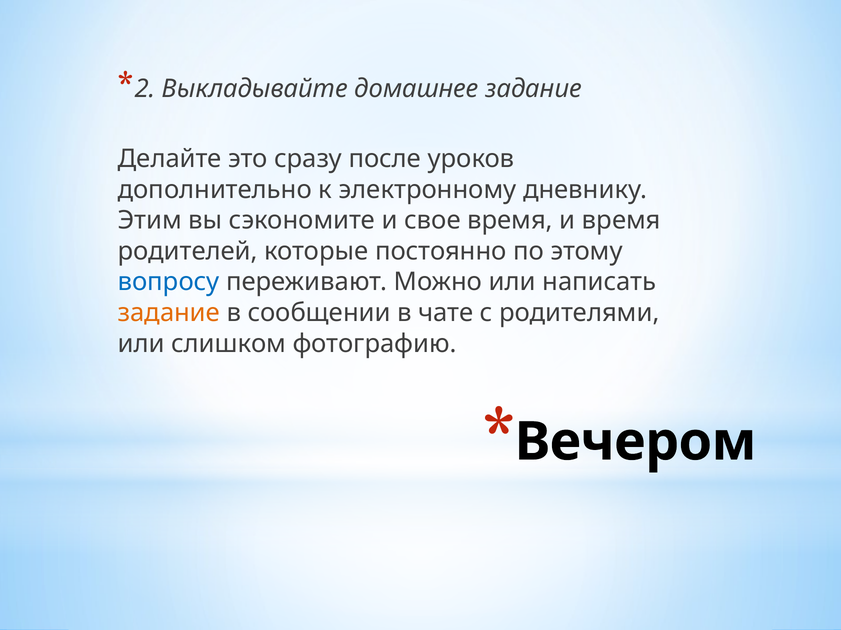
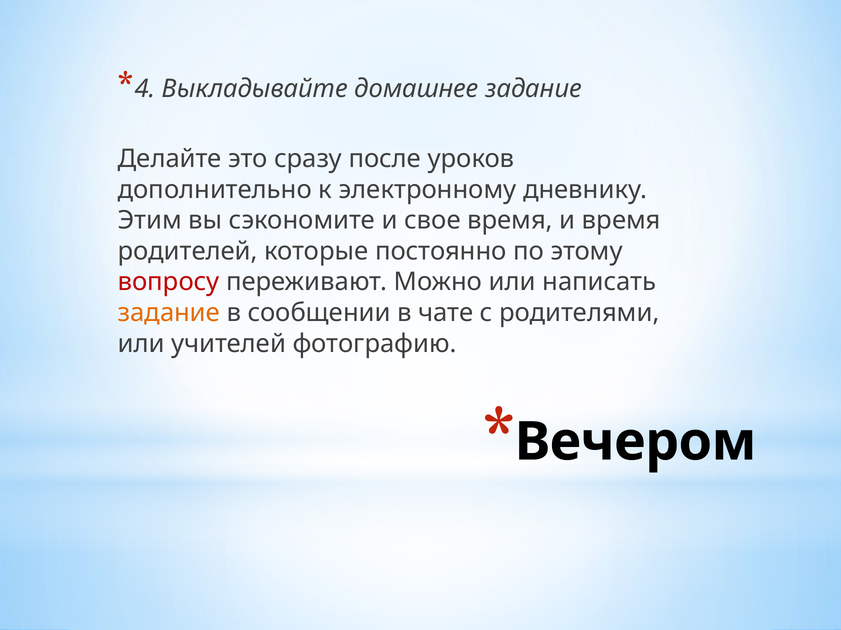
2: 2 -> 4 (145, 89)
вопросу colour: blue -> red (169, 282)
слишком: слишком -> учителей (229, 344)
